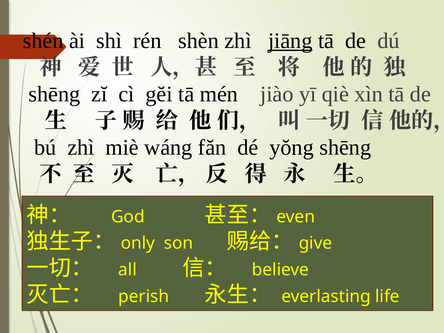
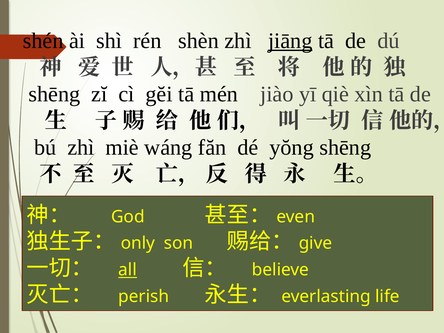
all underline: none -> present (128, 270)
